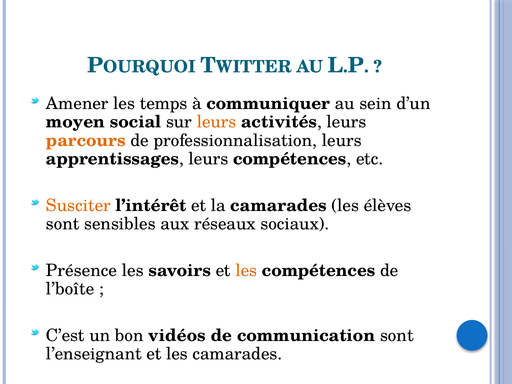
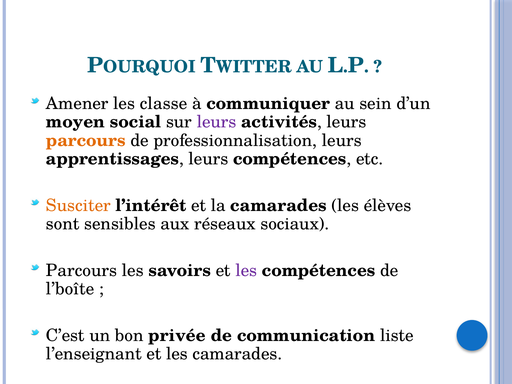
temps: temps -> classe (164, 104)
leurs colour: orange -> purple (217, 122)
Présence: Présence -> Parcours (82, 270)
les colour: orange -> purple (246, 270)
vidéos: vidéos -> privée (177, 335)
communication sont: sont -> liste (397, 335)
